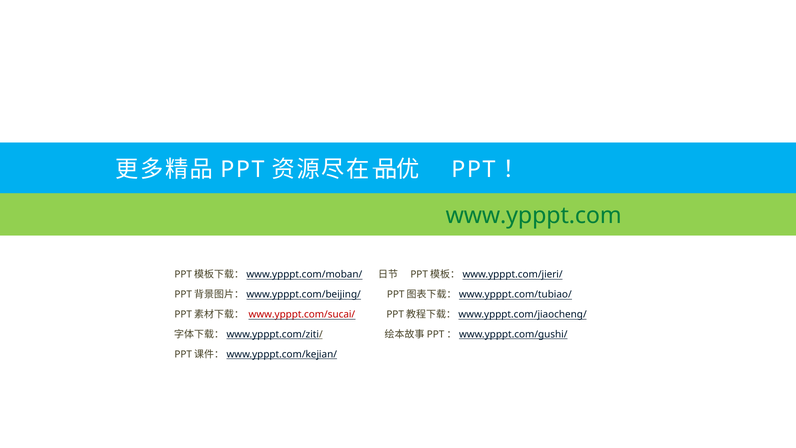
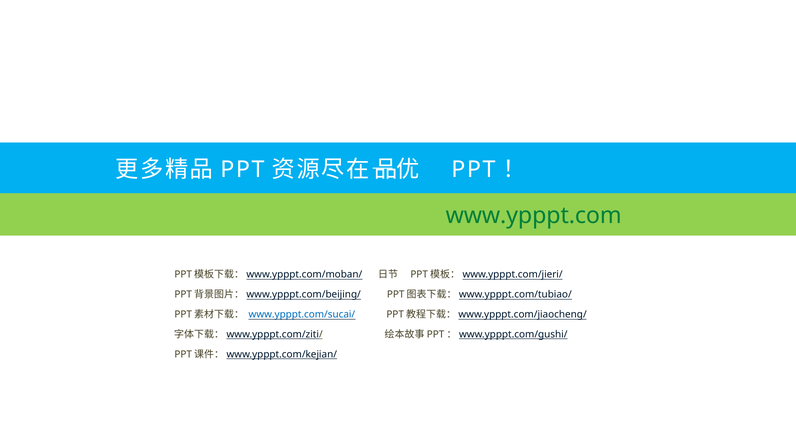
www.ypppt.com/sucai/ colour: red -> blue (302, 314)
